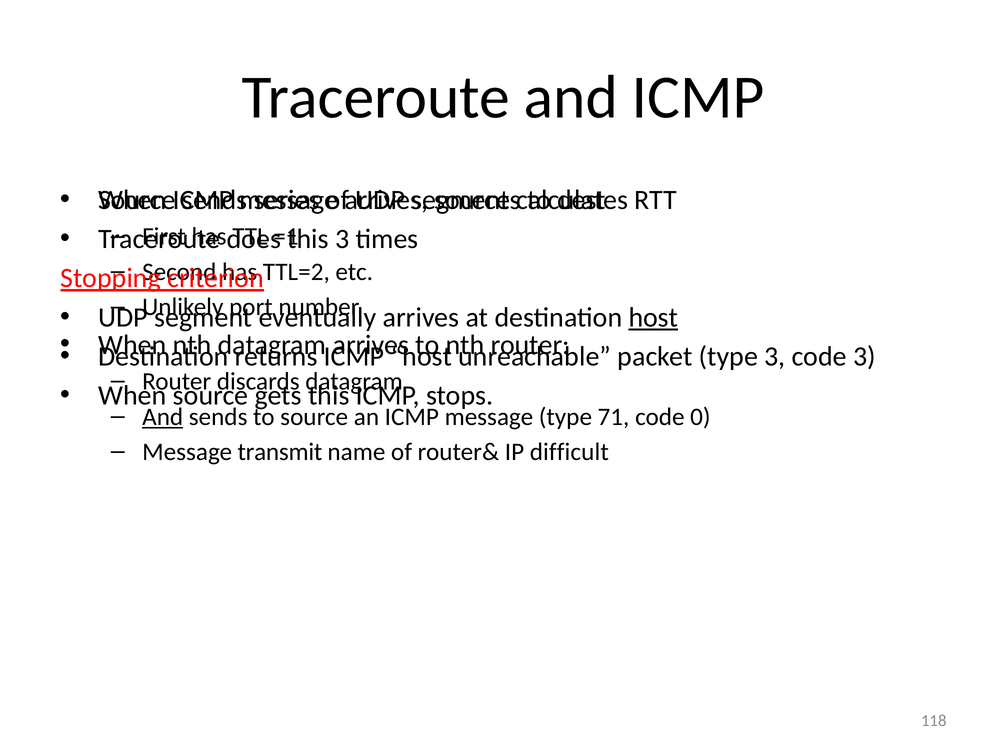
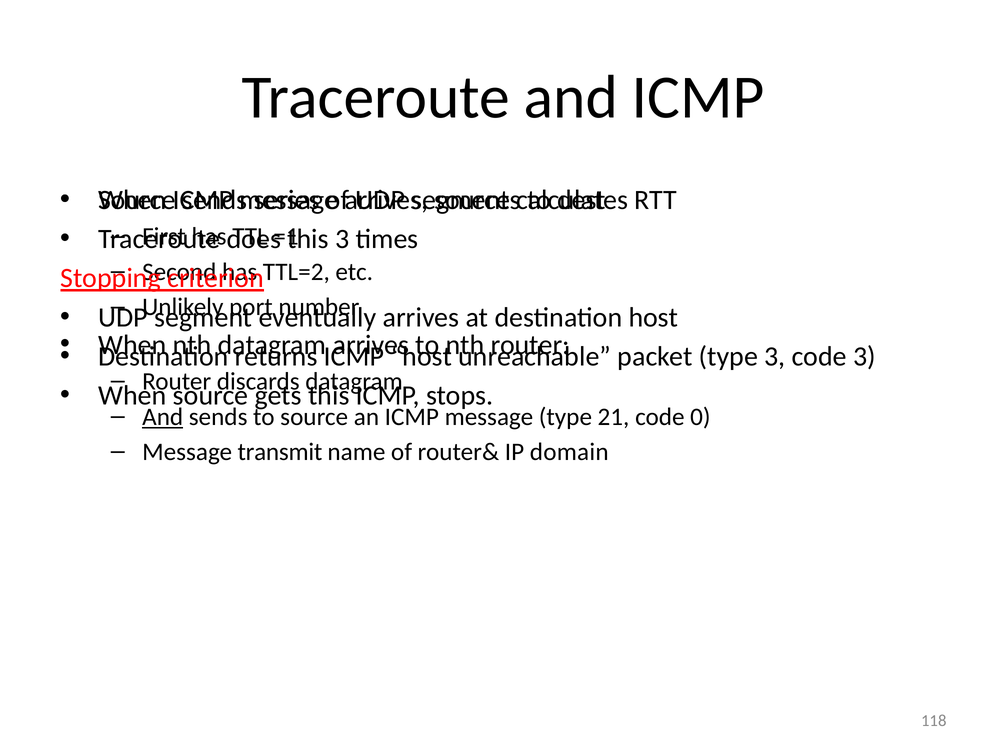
host underline: present -> none (653, 318)
71: 71 -> 21 (613, 417)
difficult: difficult -> domain (569, 452)
